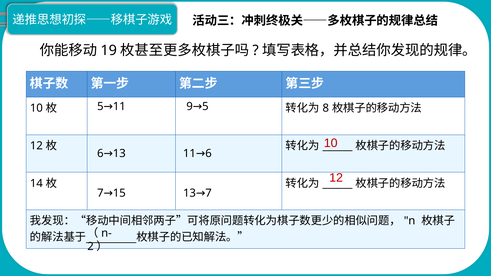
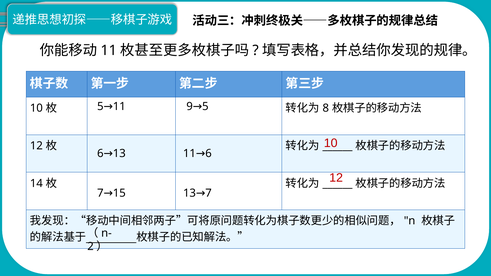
19: 19 -> 11 (109, 50)
